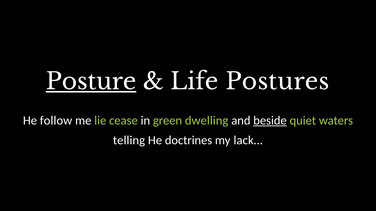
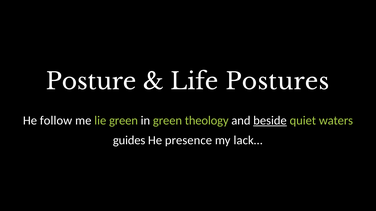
Posture underline: present -> none (91, 82)
lie cease: cease -> green (123, 121)
dwelling: dwelling -> theology (207, 121)
telling: telling -> guides (129, 141)
doctrines: doctrines -> presence (188, 141)
